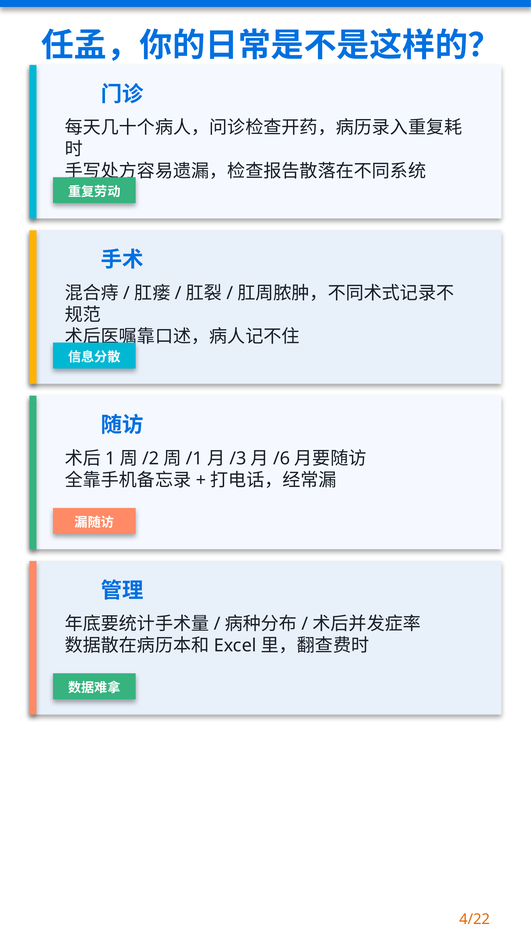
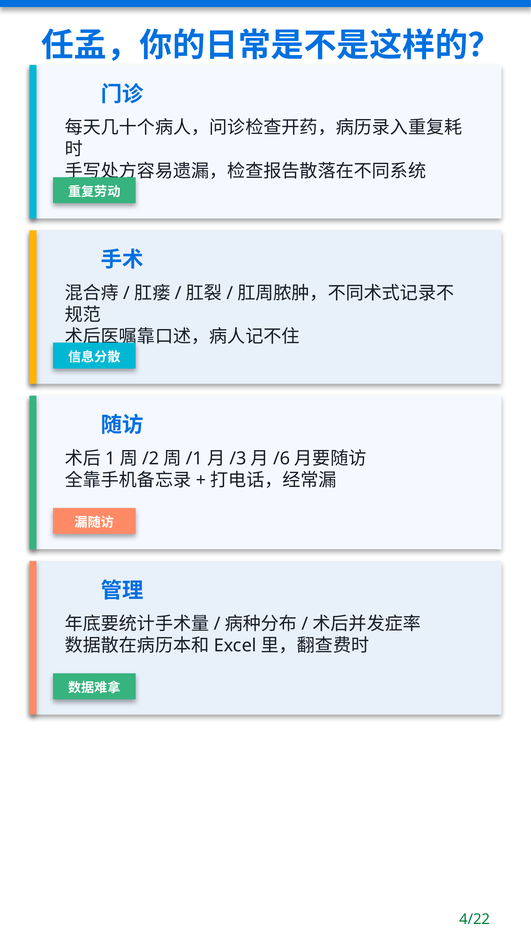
4/22 colour: orange -> green (475, 918)
